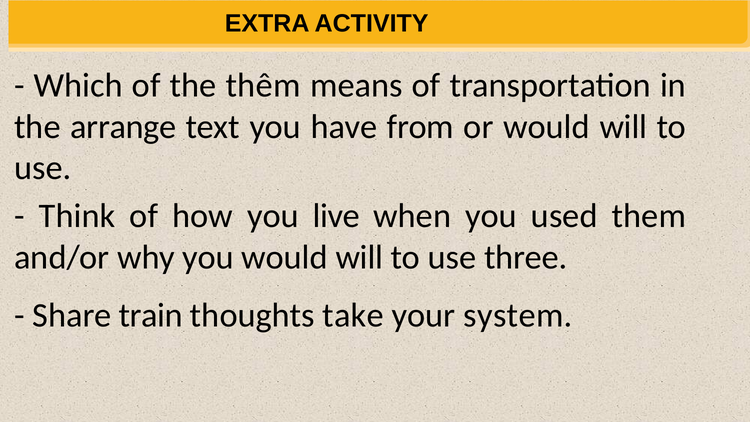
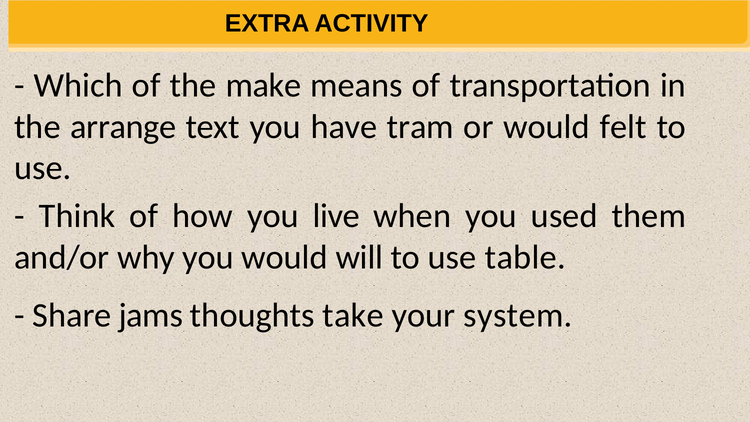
thêm: thêm -> make (263, 85)
from: from -> tram (420, 127)
or would will: will -> felt (623, 127)
three: three -> table (525, 257)
train: train -> jams (151, 315)
